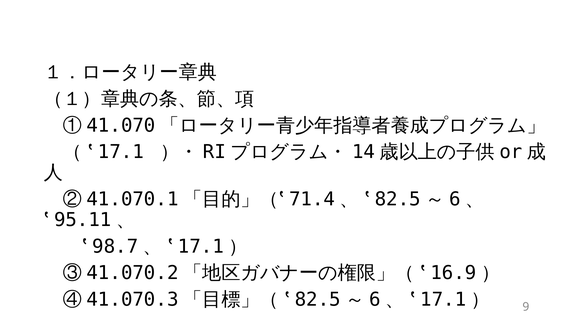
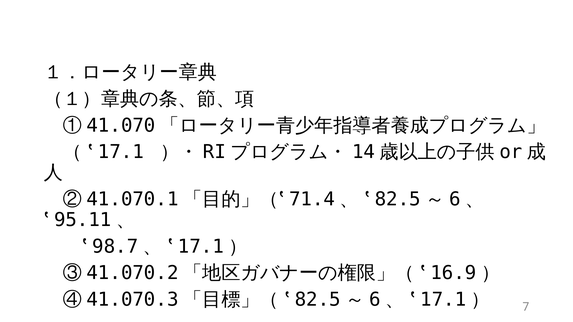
9: 9 -> 7 (526, 307)
